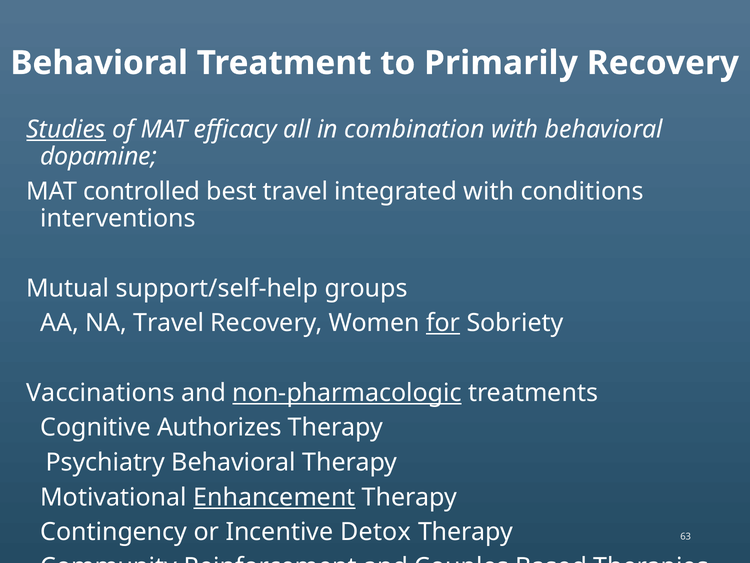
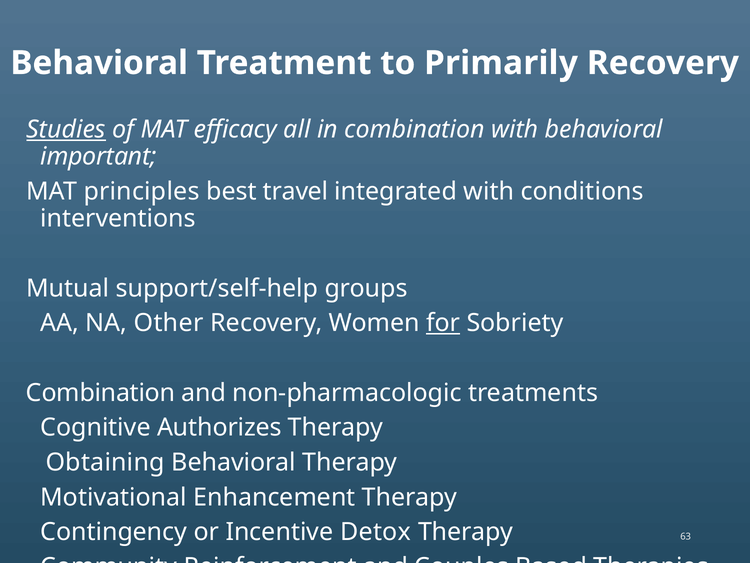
dopamine: dopamine -> important (98, 157)
controlled: controlled -> principles (142, 191)
NA Travel: Travel -> Other (169, 323)
Vaccinations: Vaccinations -> Combination (101, 392)
non-pharmacologic underline: present -> none (347, 392)
Psychiatry: Psychiatry -> Obtaining (105, 462)
Enhancement underline: present -> none (274, 497)
